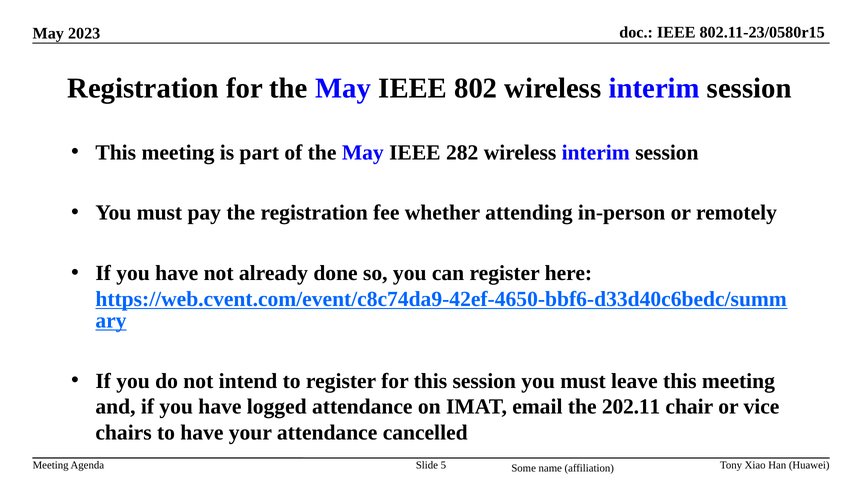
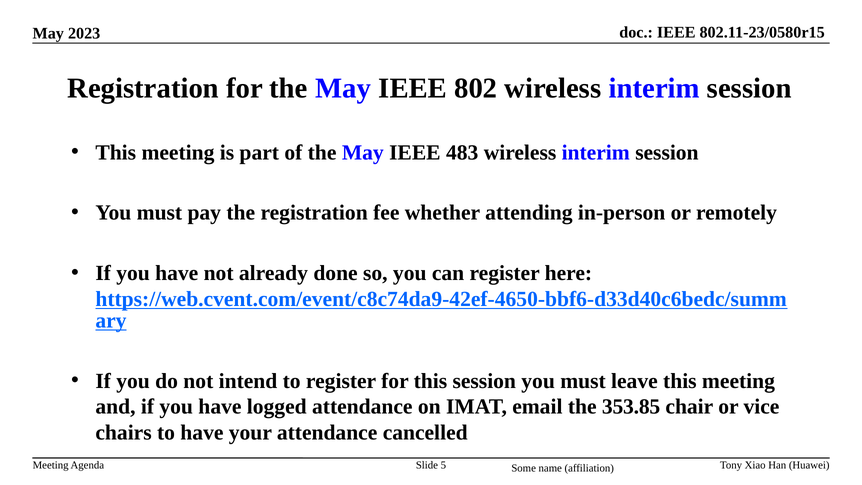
282: 282 -> 483 (462, 152)
202.11: 202.11 -> 353.85 (631, 407)
